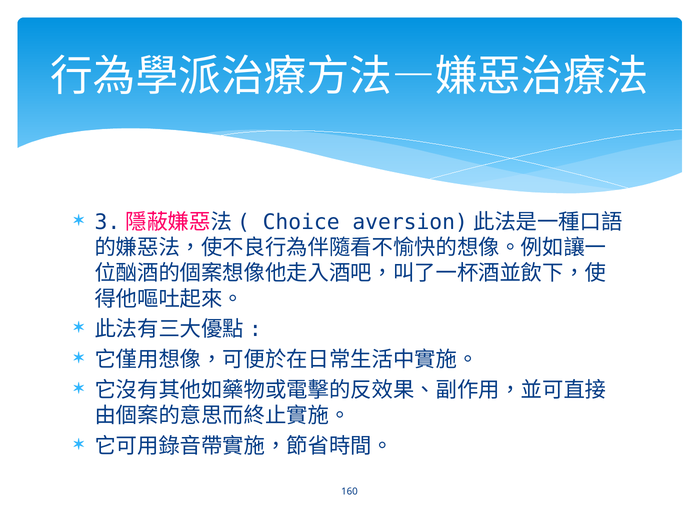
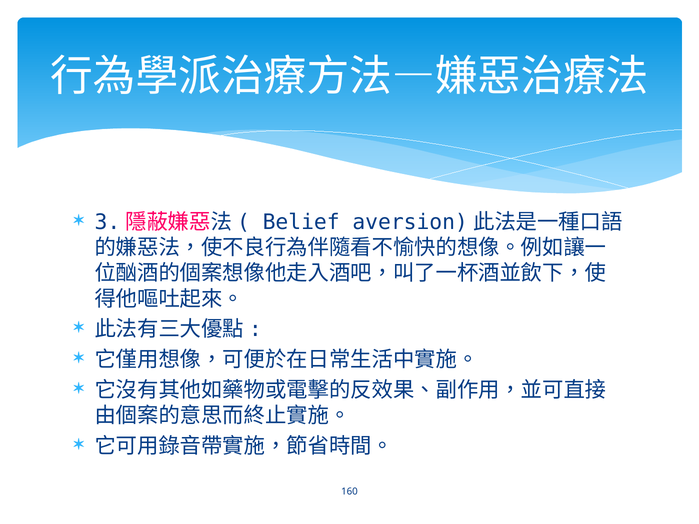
Choice: Choice -> Belief (301, 222)
